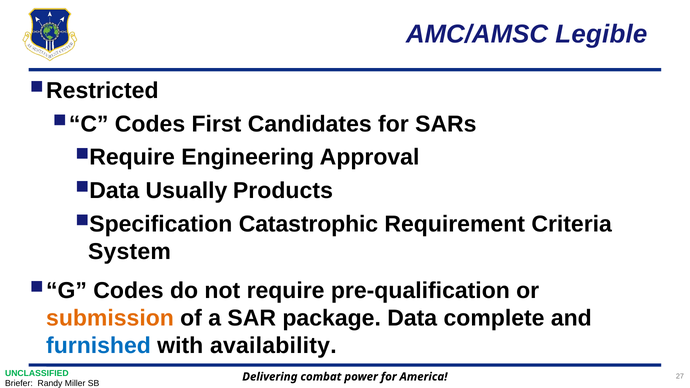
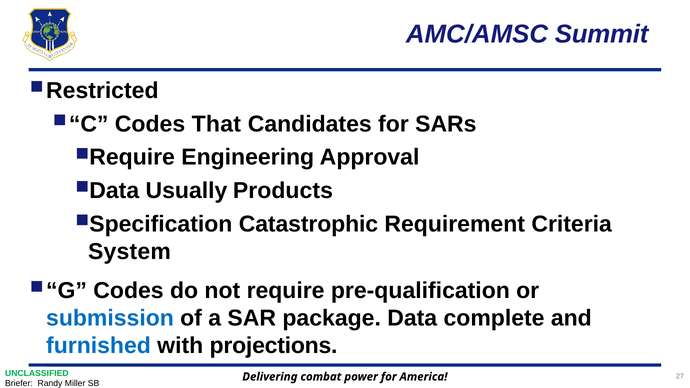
Legible: Legible -> Summit (602, 34)
First: First -> That (216, 124)
submission colour: orange -> blue (110, 318)
availability: availability -> projections (274, 346)
